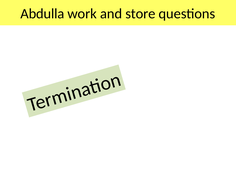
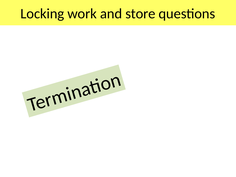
Abdulla: Abdulla -> Locking (42, 14)
